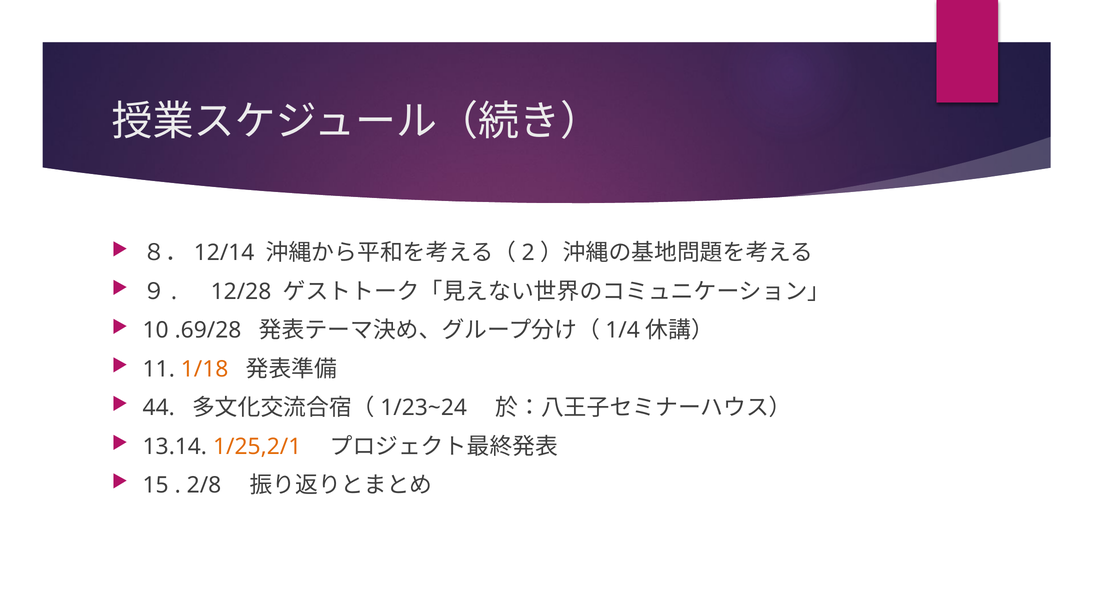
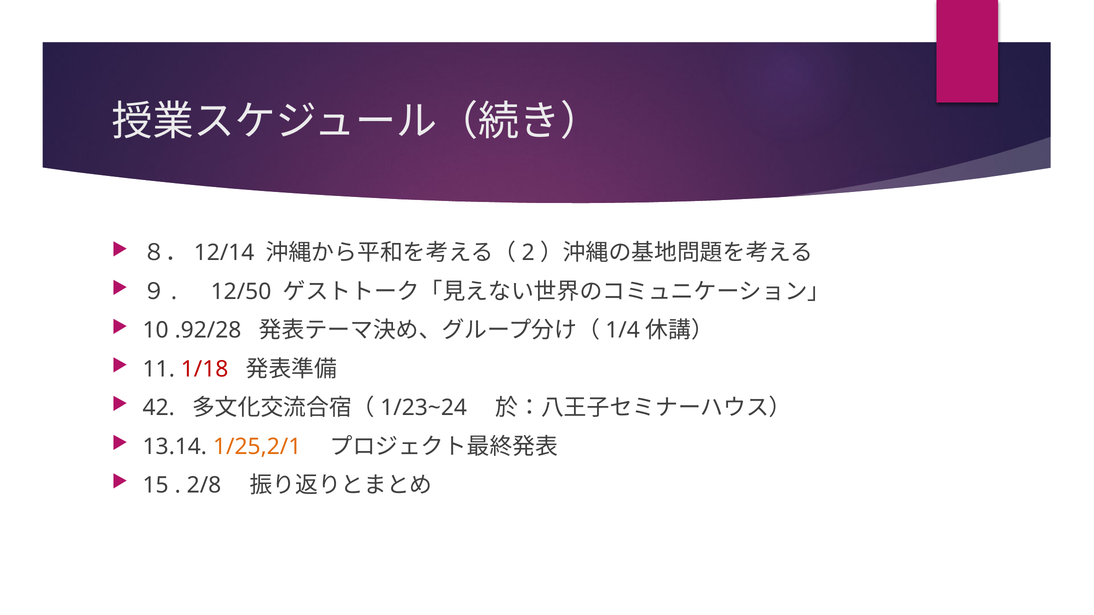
12/28: 12/28 -> 12/50 (241, 292)
.69/28: .69/28 -> .92/28 (208, 331)
1/18 colour: orange -> red (205, 369)
44: 44 -> 42 (159, 408)
